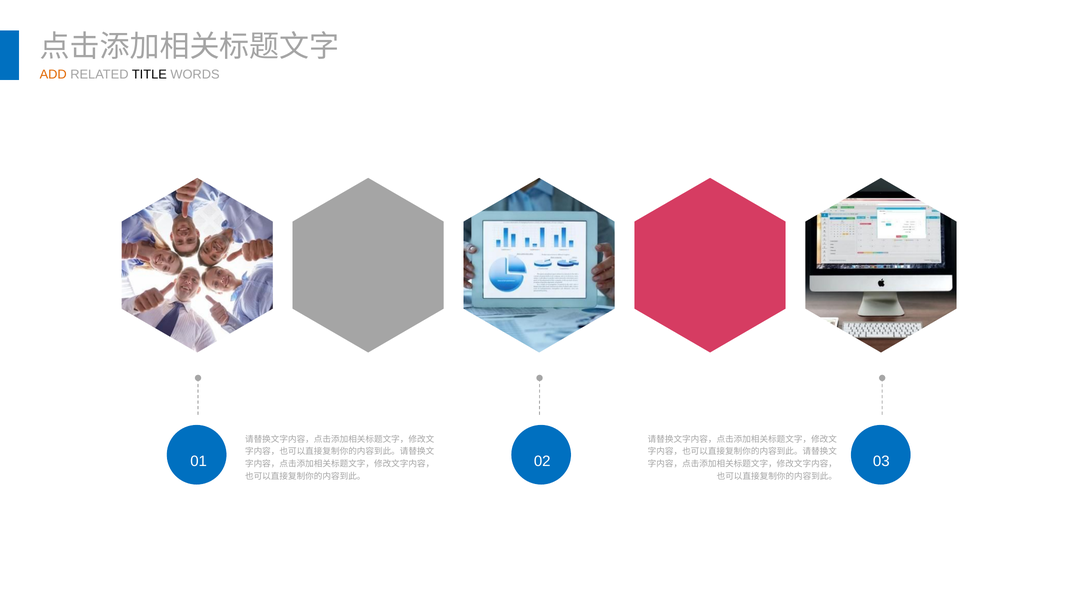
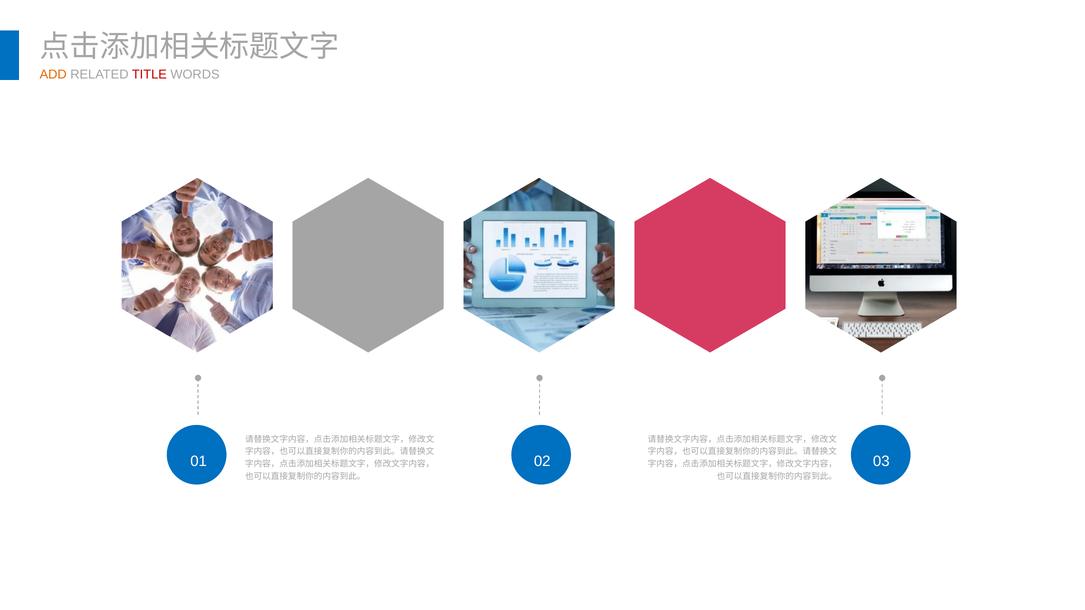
TITLE colour: black -> red (149, 74)
